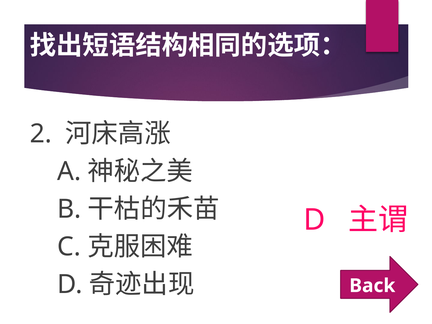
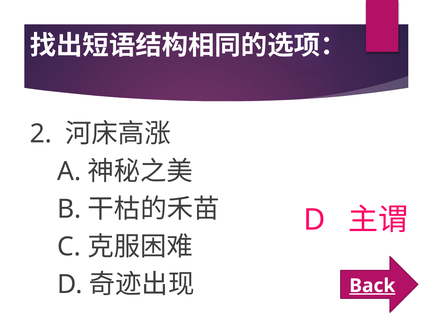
Back underline: none -> present (372, 286)
